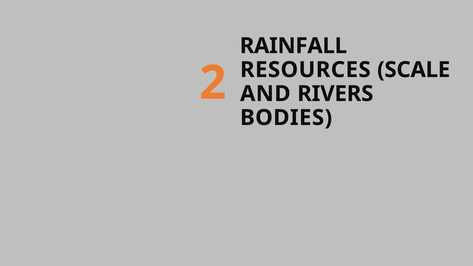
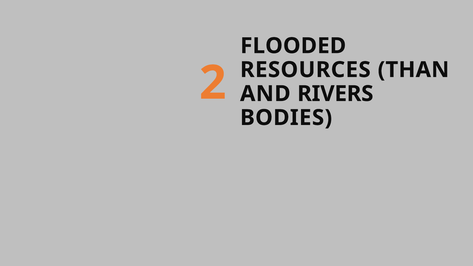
RAINFALL: RAINFALL -> FLOODED (293, 46)
SCALE: SCALE -> THAN (413, 70)
